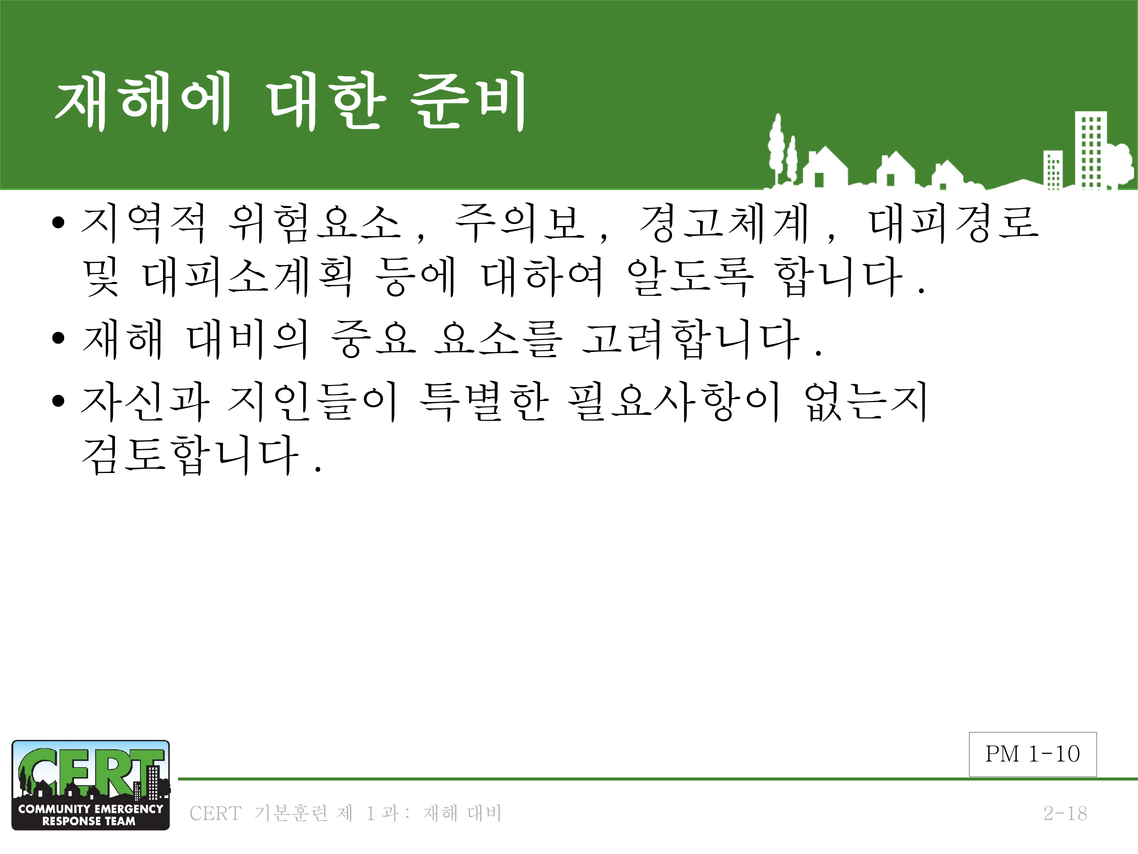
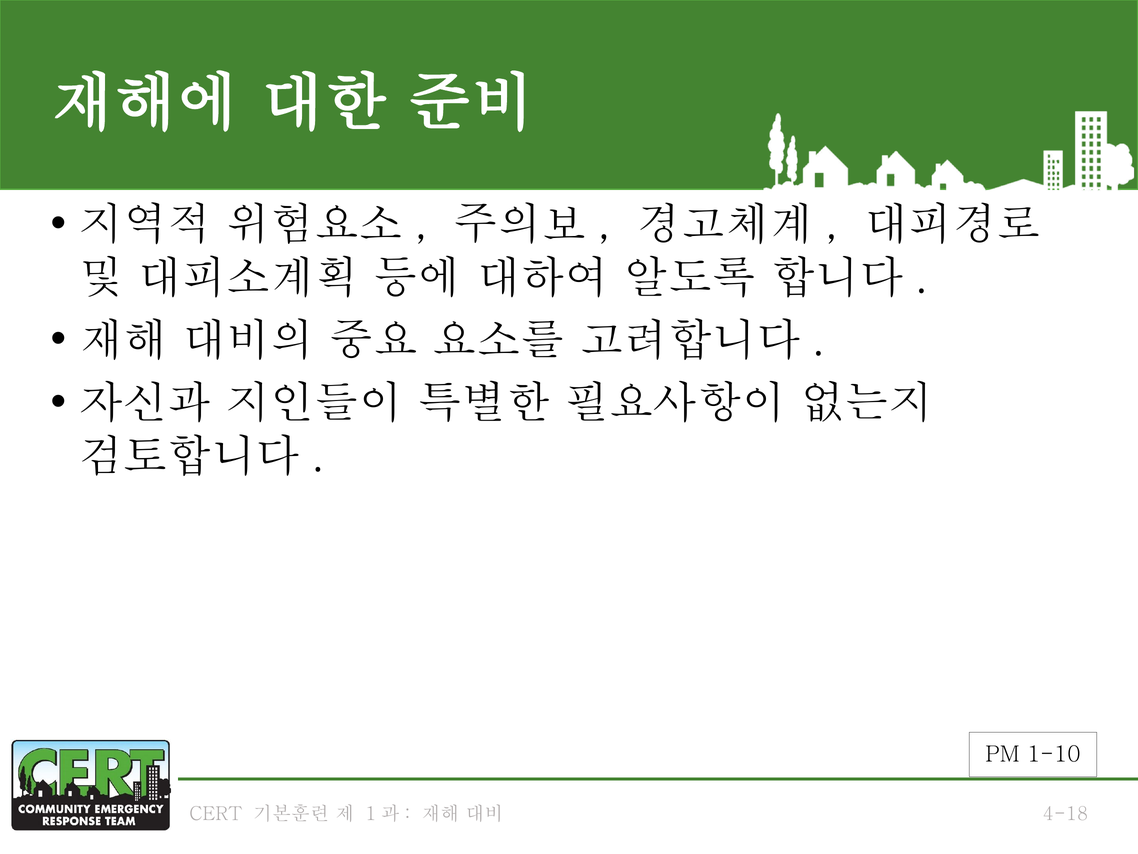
2-18: 2-18 -> 4-18 (1065, 813)
